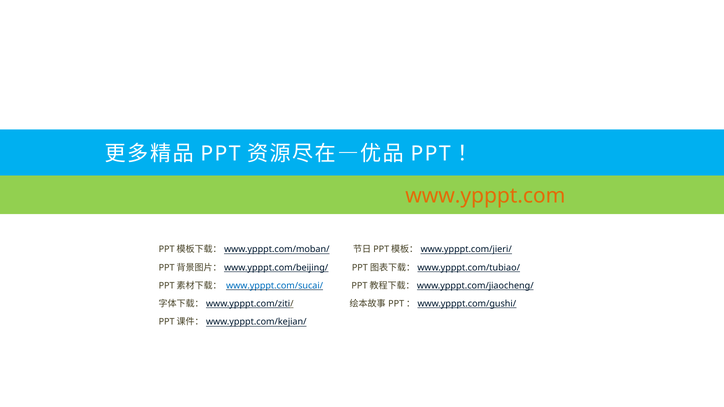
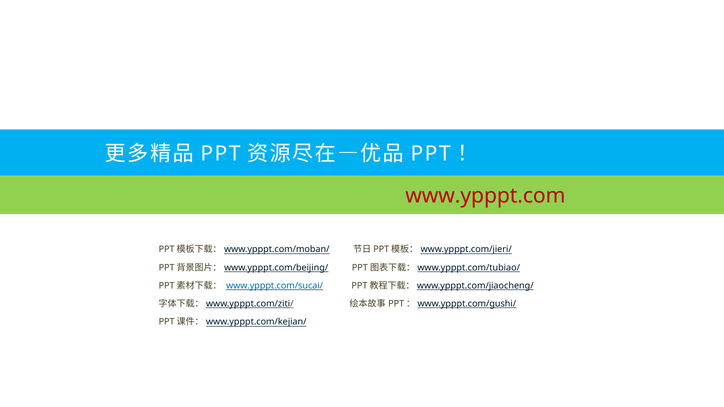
www.ypppt.com colour: orange -> red (485, 196)
